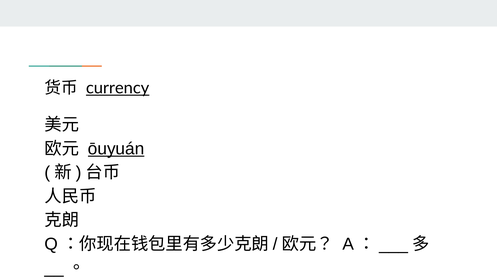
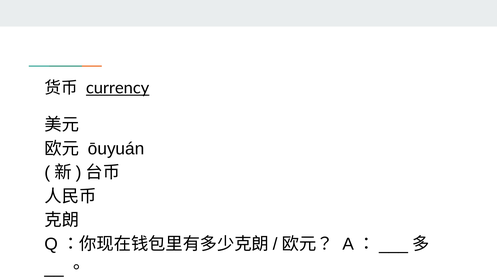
ōuyuán underline: present -> none (116, 148)
